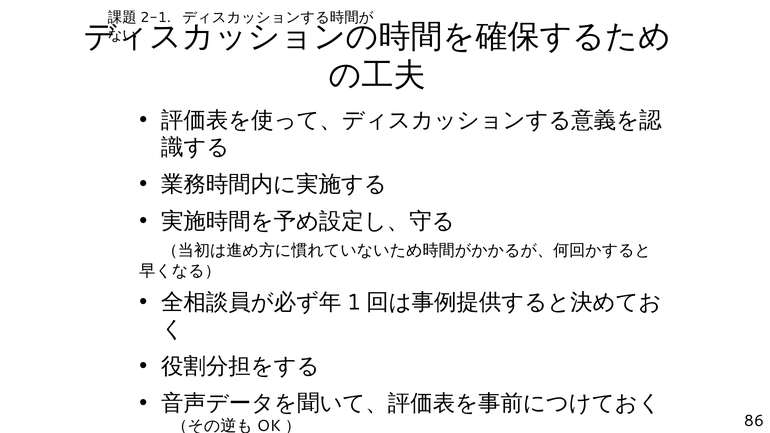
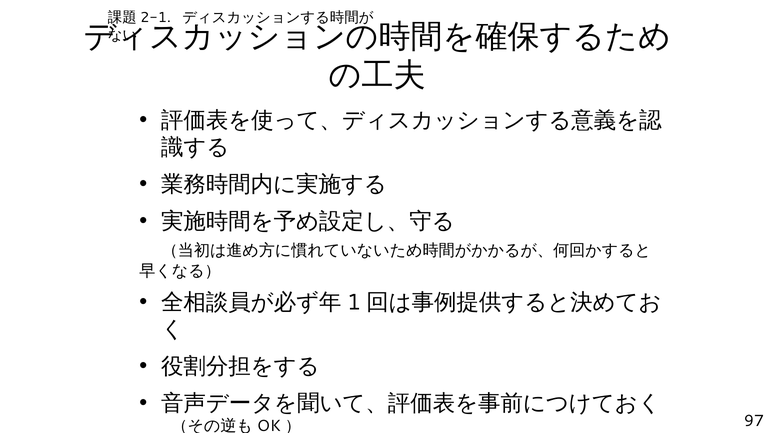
86: 86 -> 97 (754, 421)
